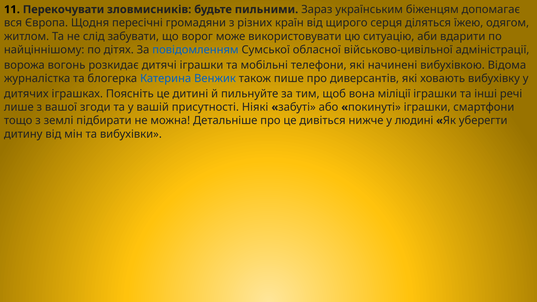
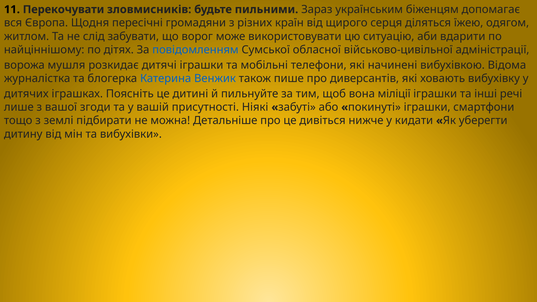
вогонь: вогонь -> мушля (66, 65)
людині: людині -> кидати (414, 121)
